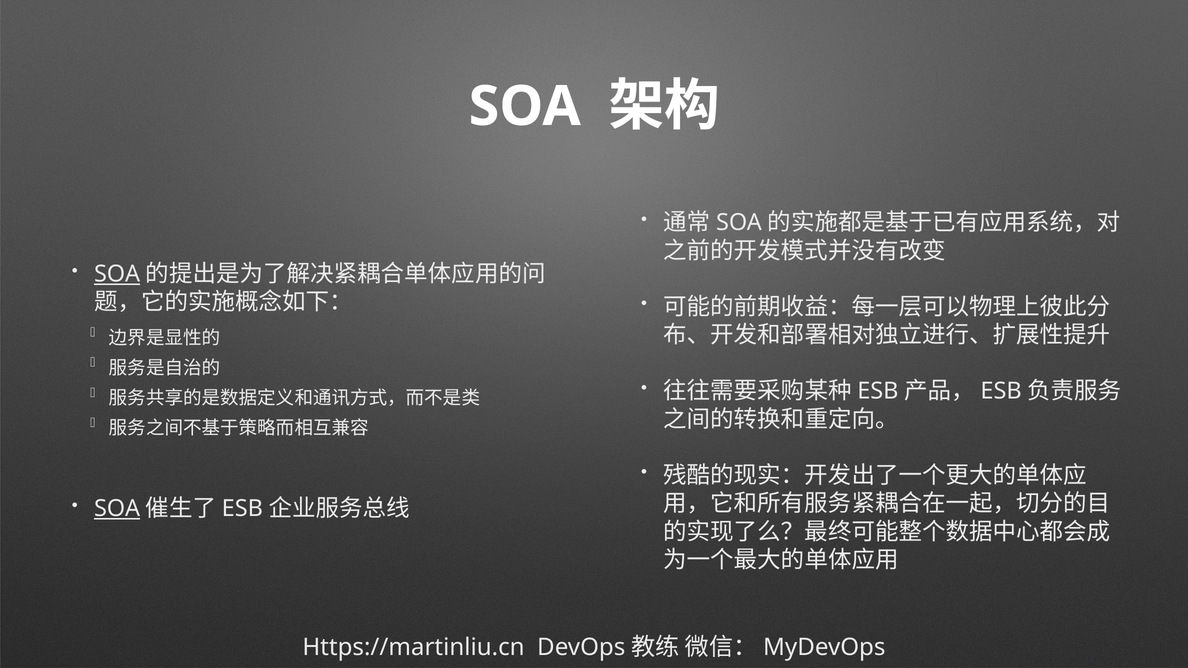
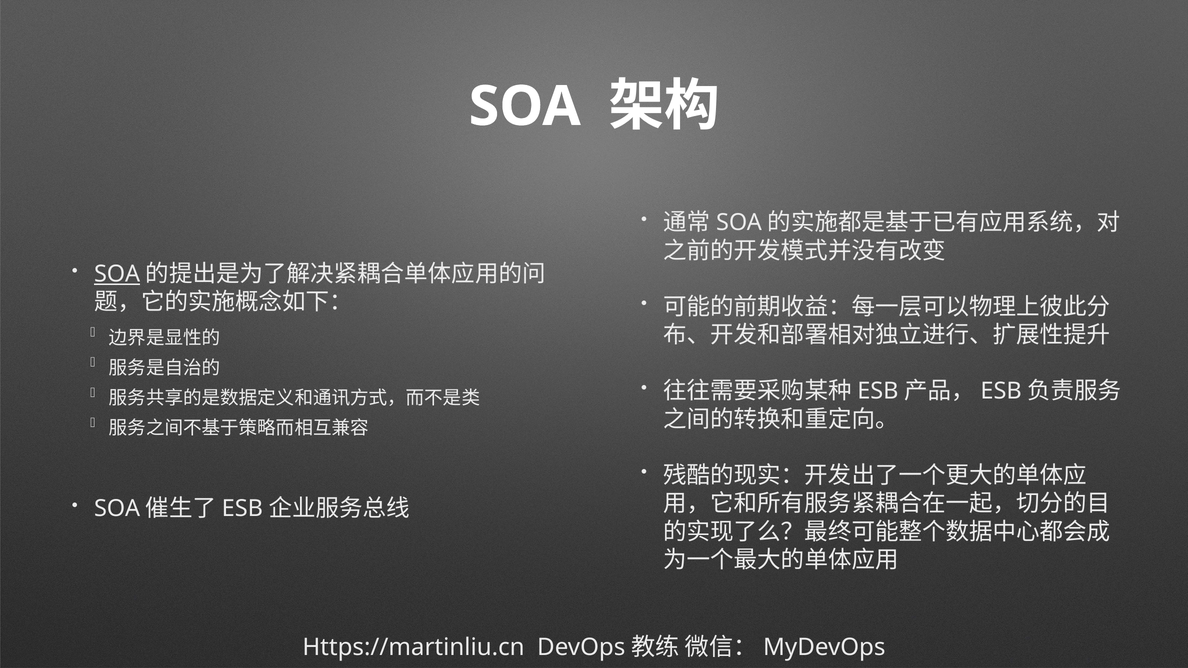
SOA underline: present -> none (117, 509)
